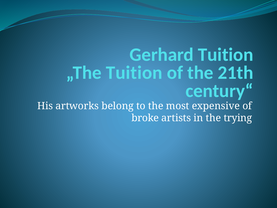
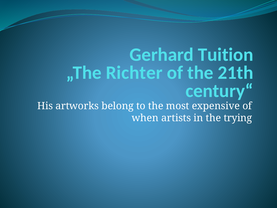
„The Tuition: Tuition -> Richter (134, 73)
broke: broke -> when (145, 118)
